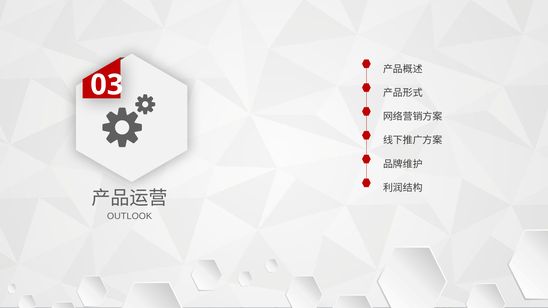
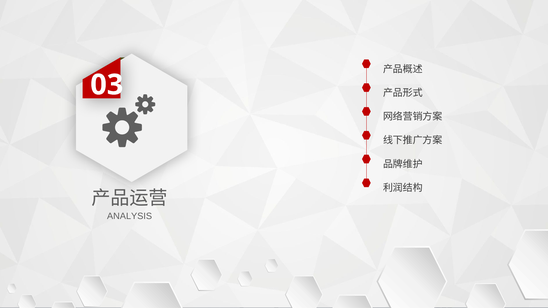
OUTLOOK: OUTLOOK -> ANALYSIS (130, 216)
